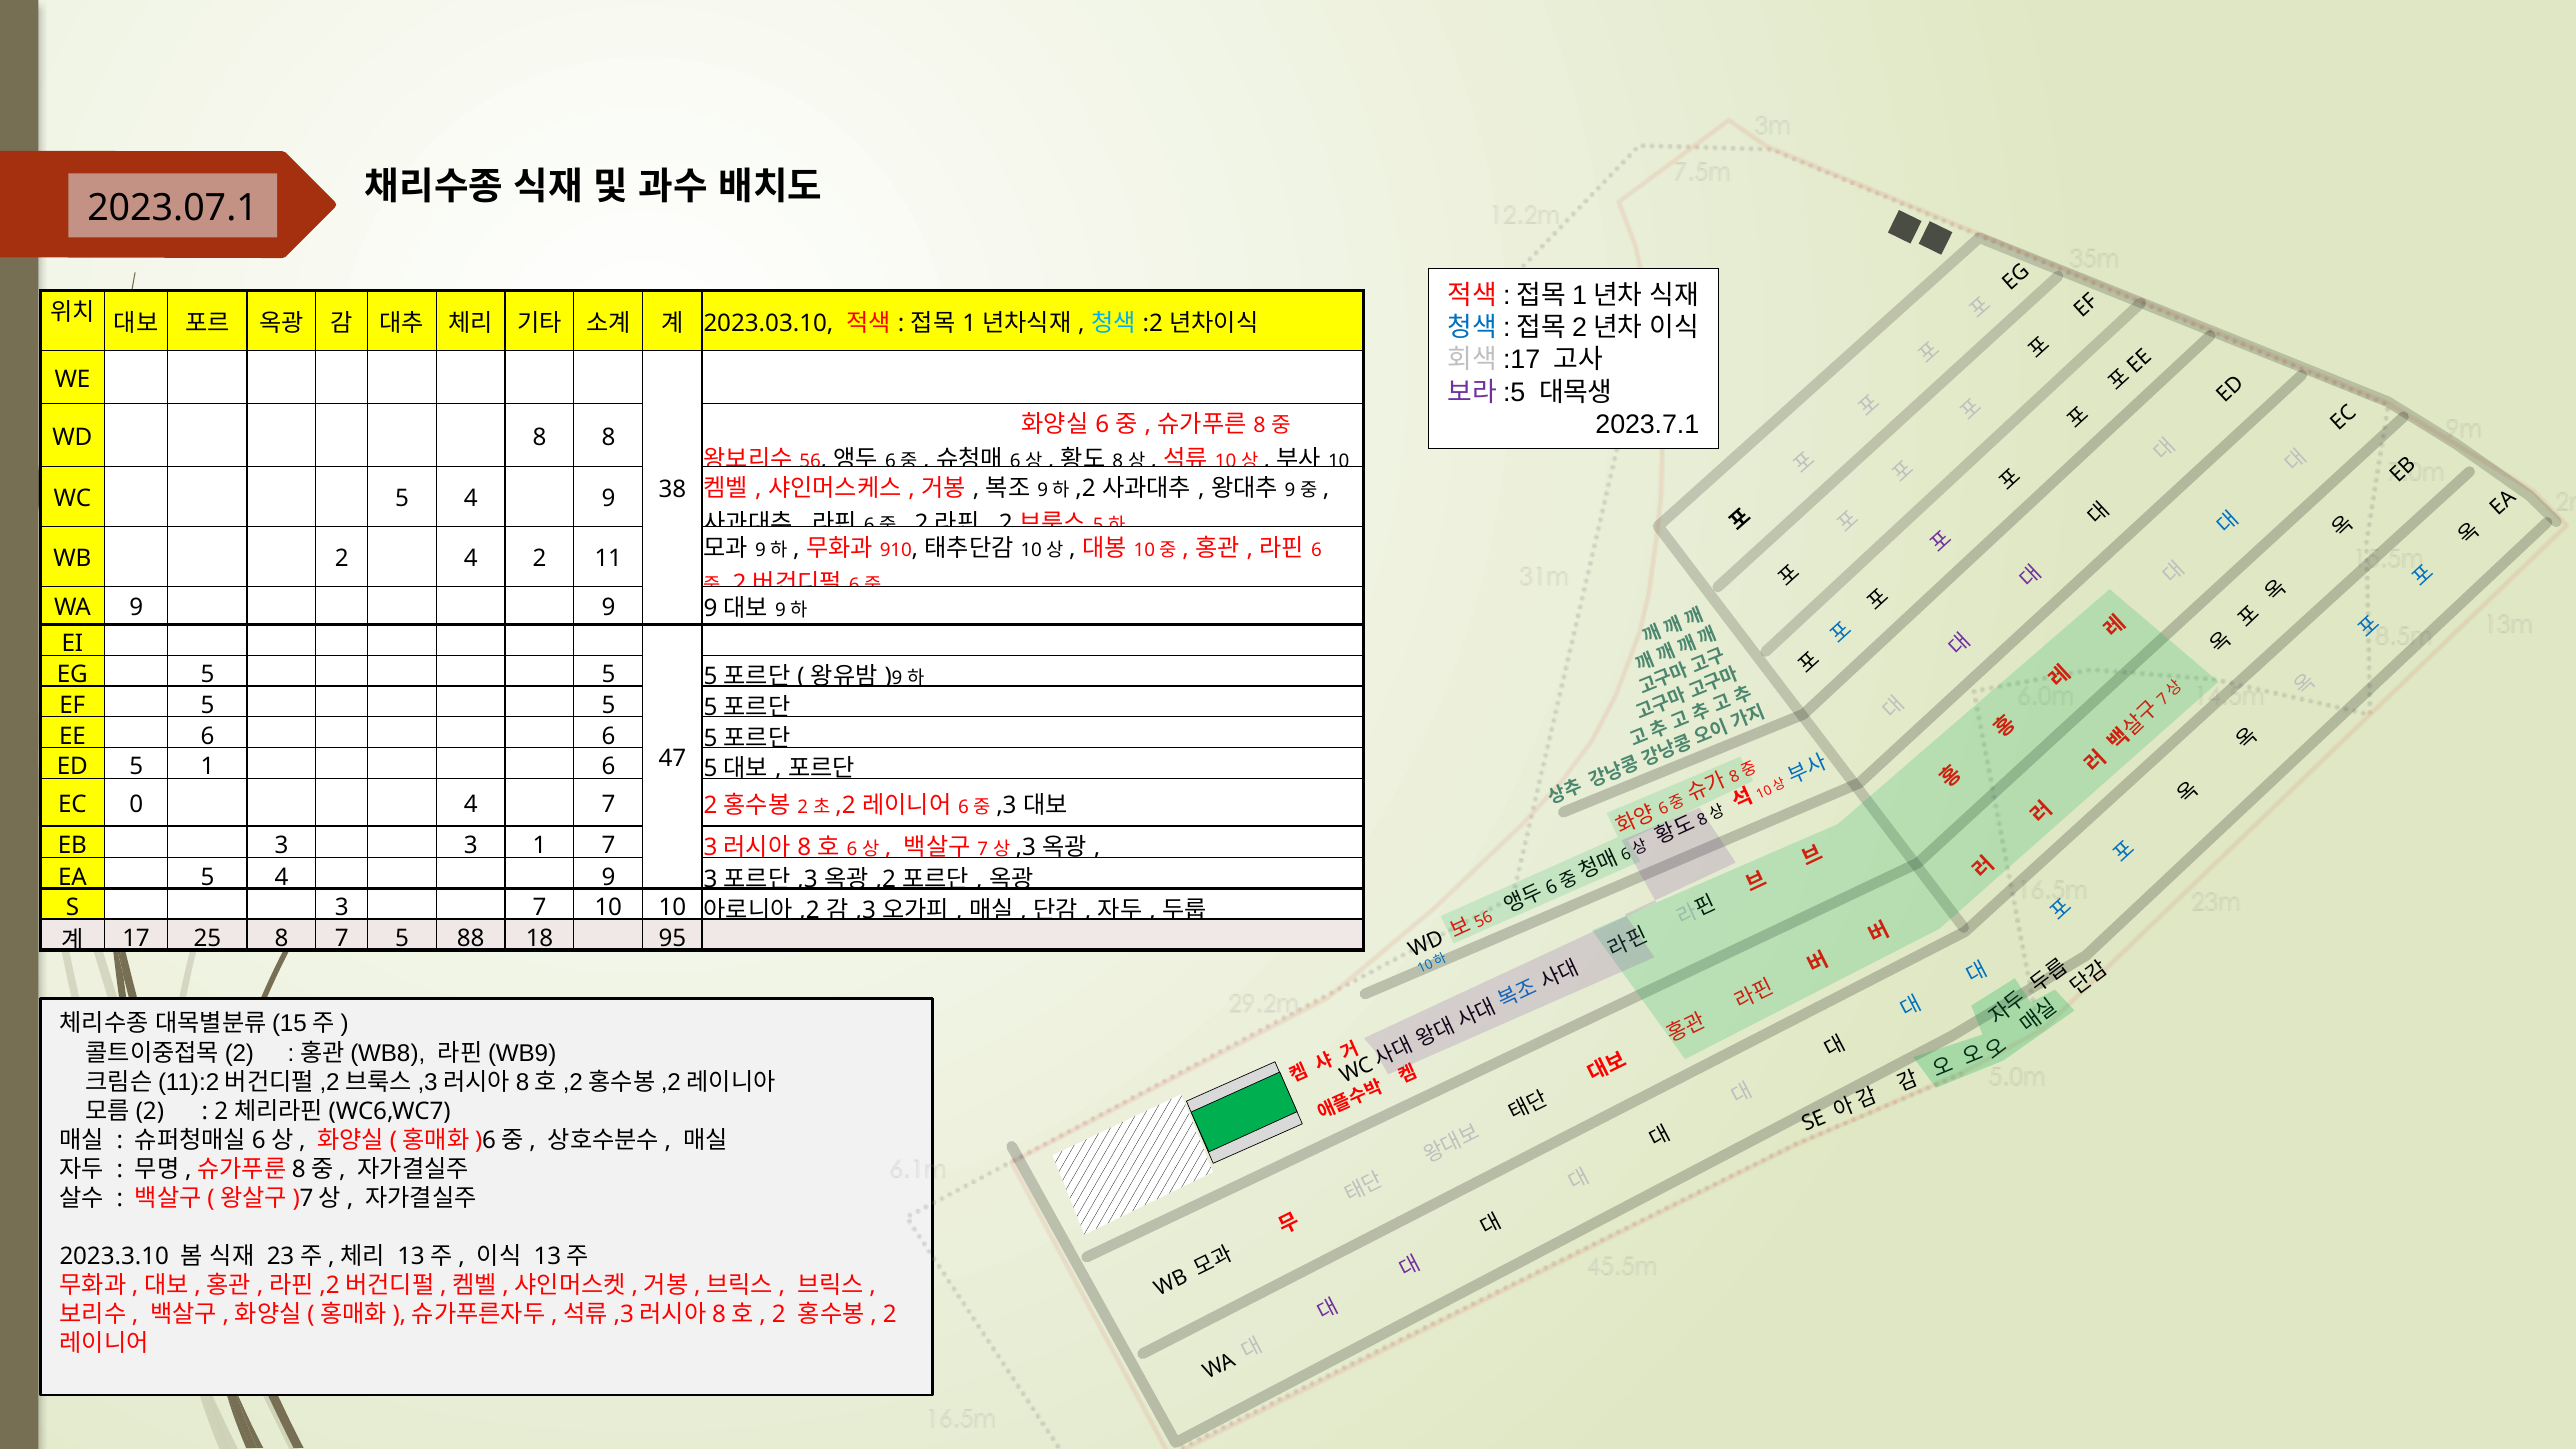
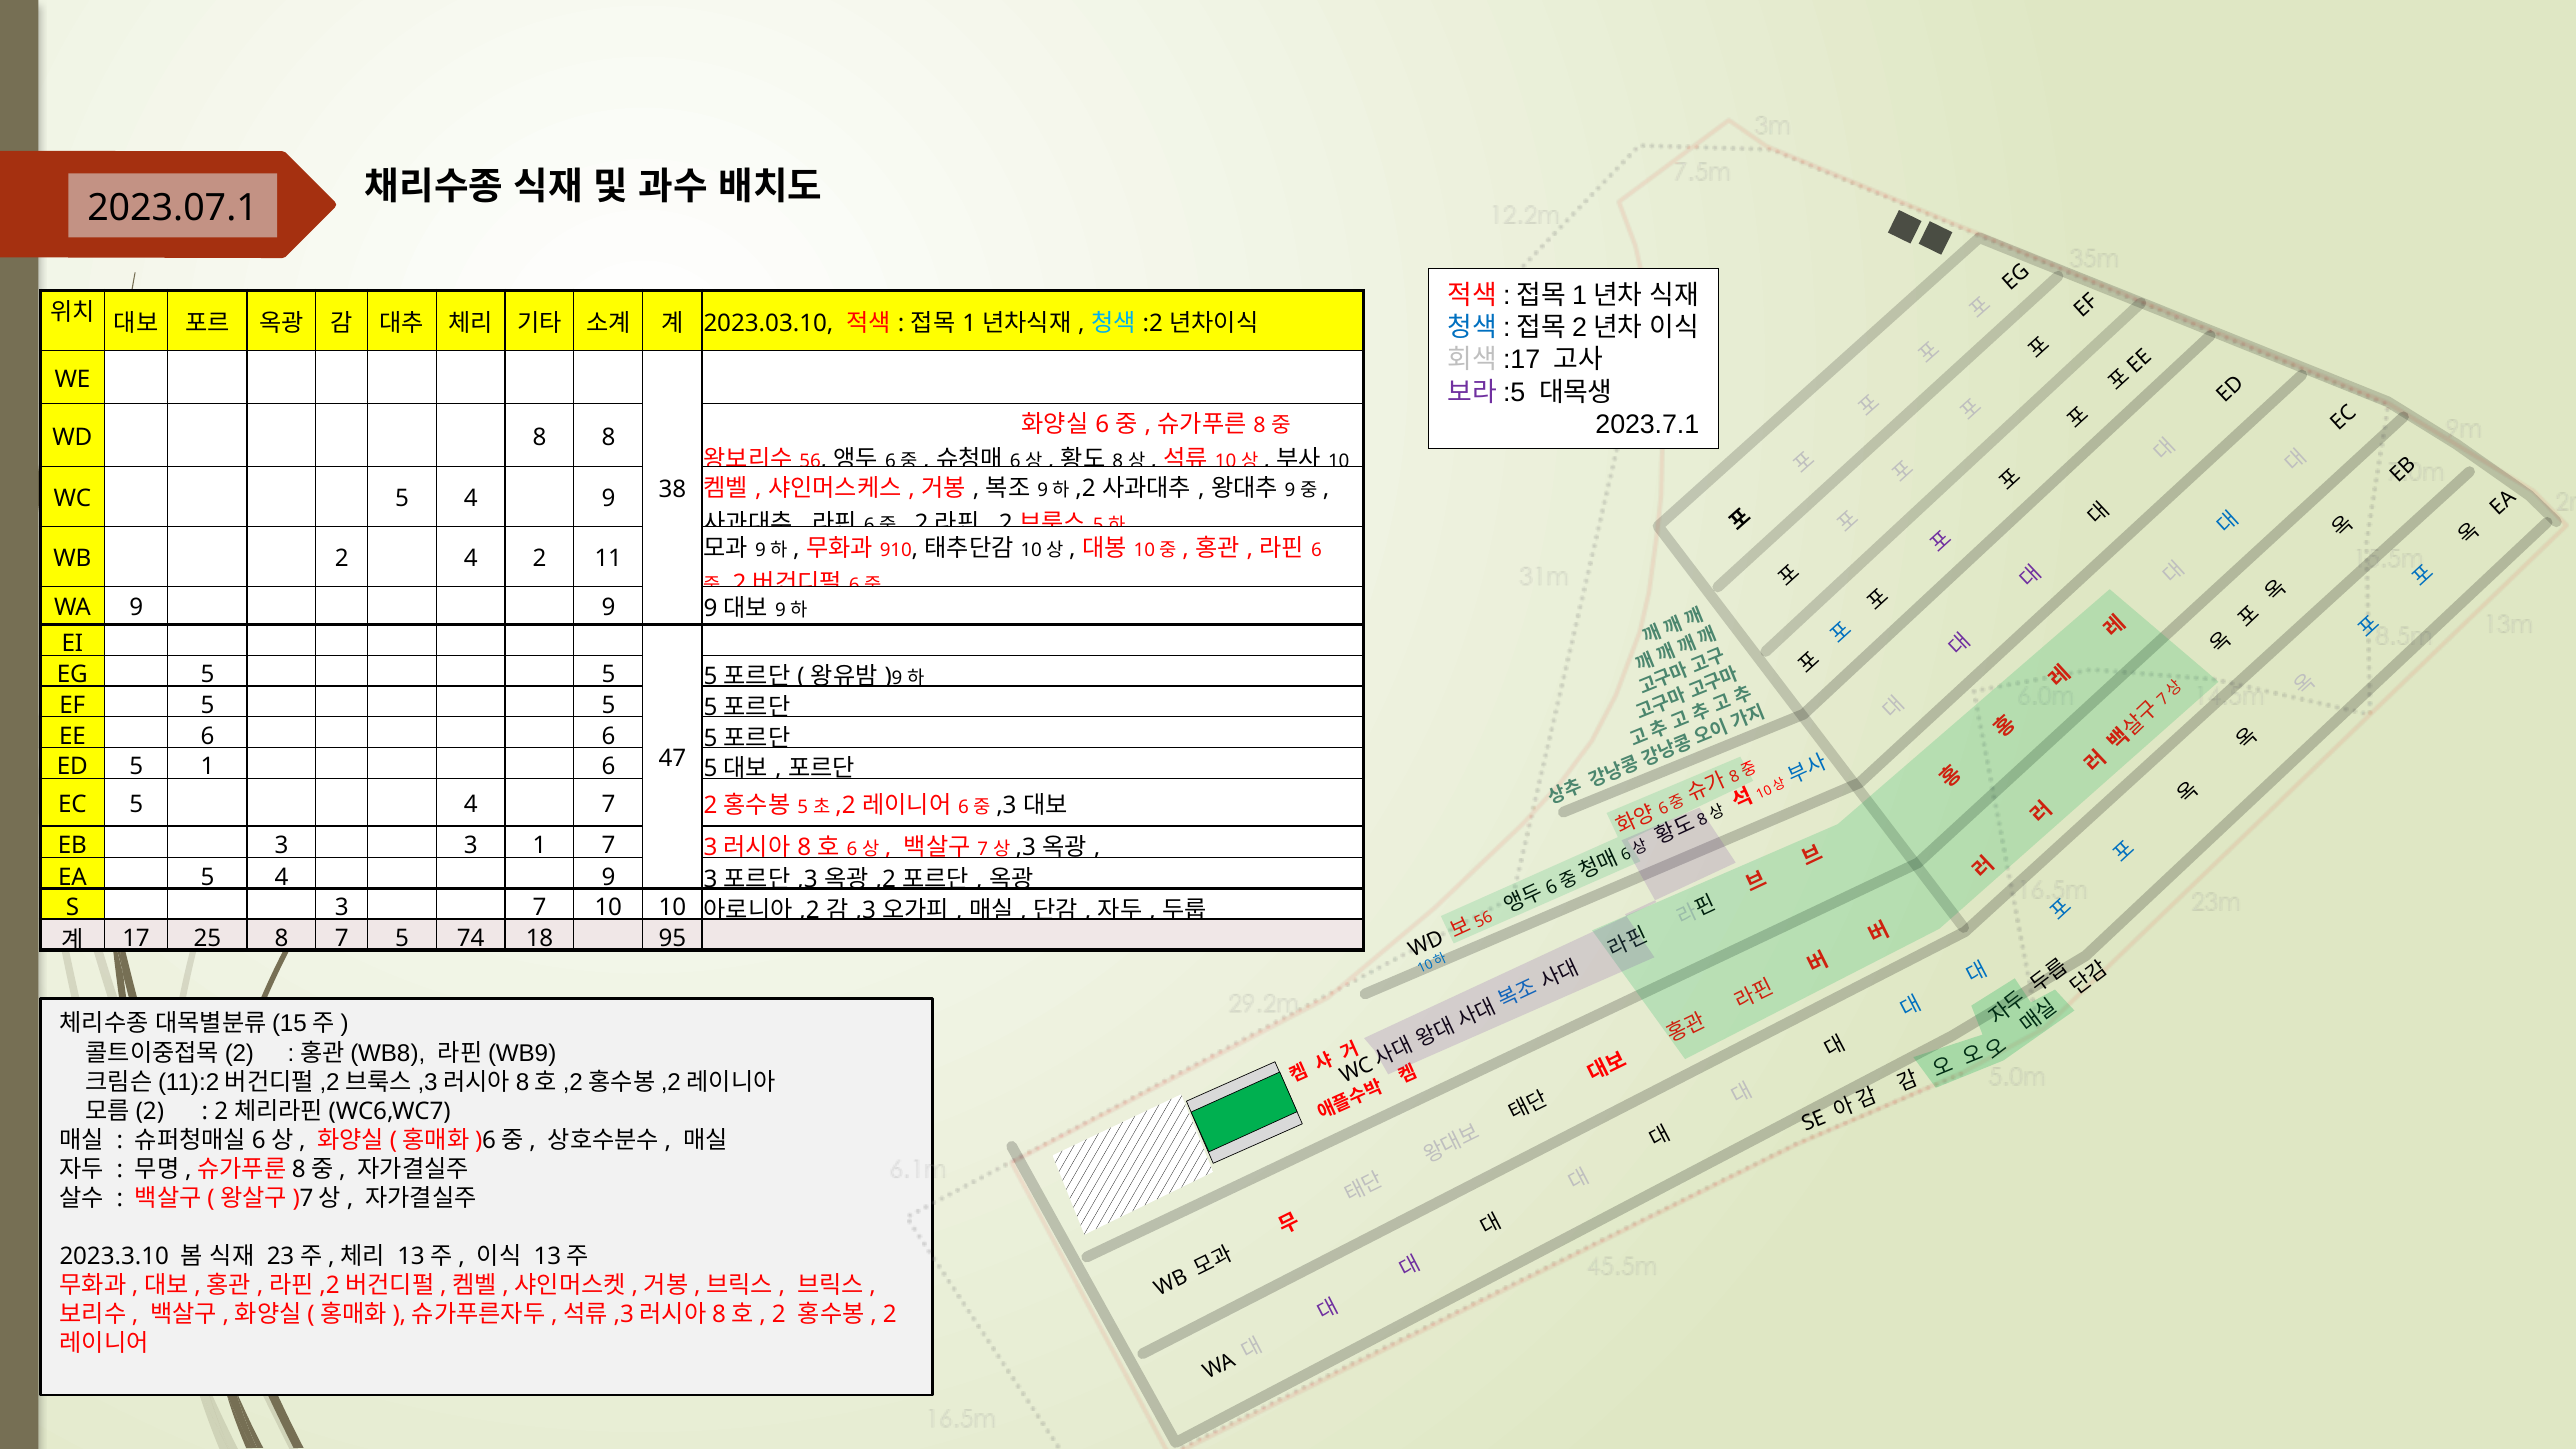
EC 0: 0 -> 5 (136, 804)
2: 2 -> 5 (803, 807)
88: 88 -> 74 (471, 939)
